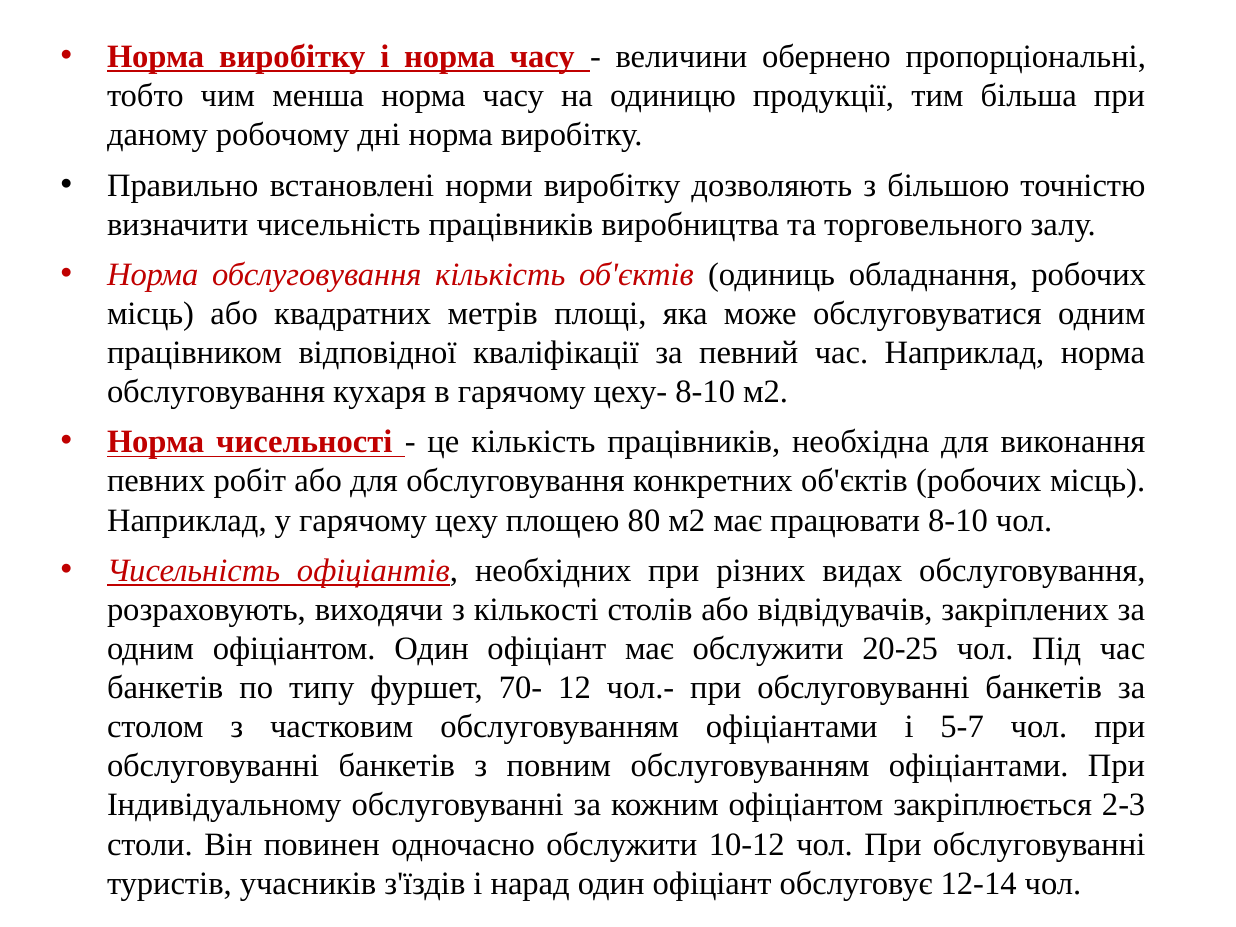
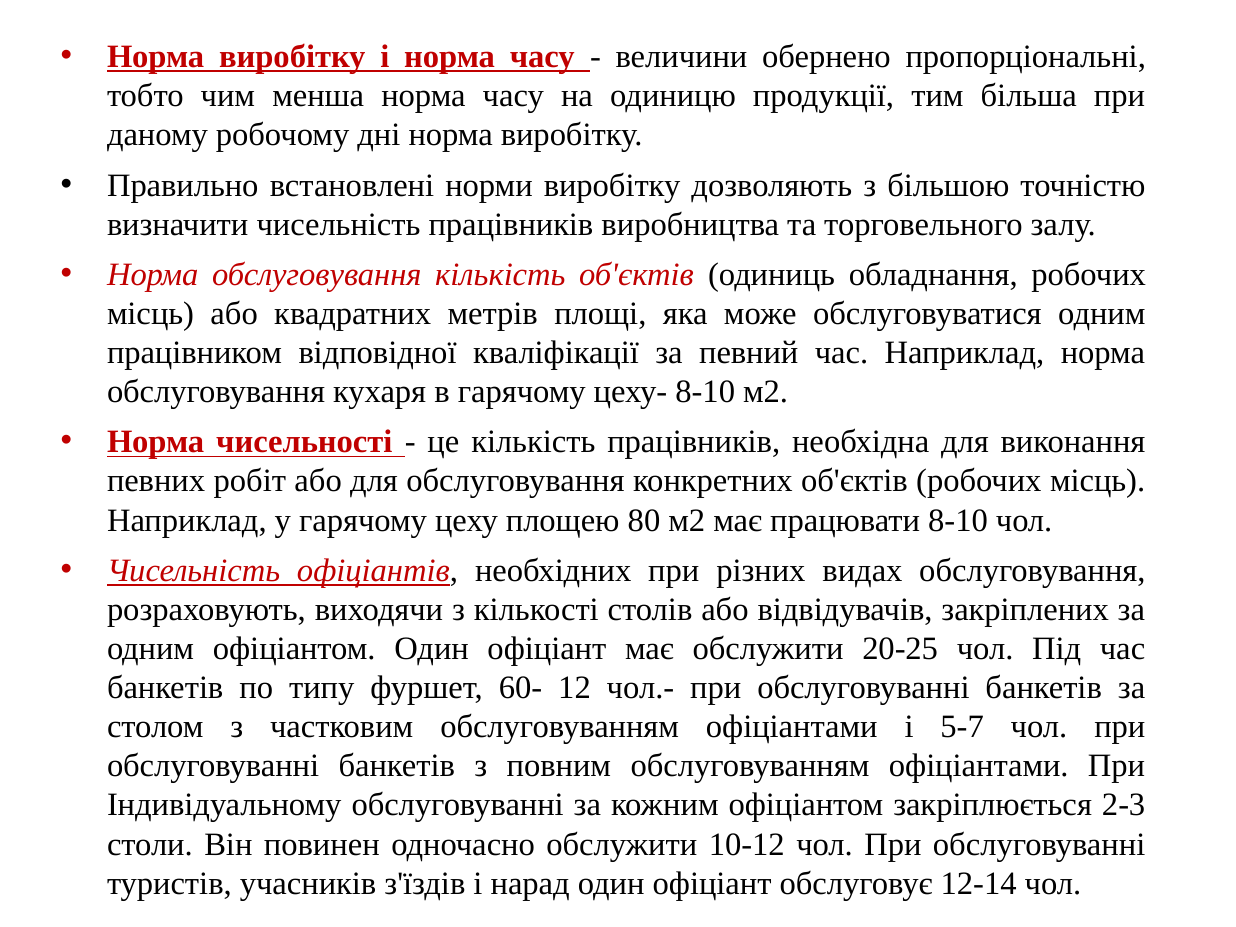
70-: 70- -> 60- (521, 688)
